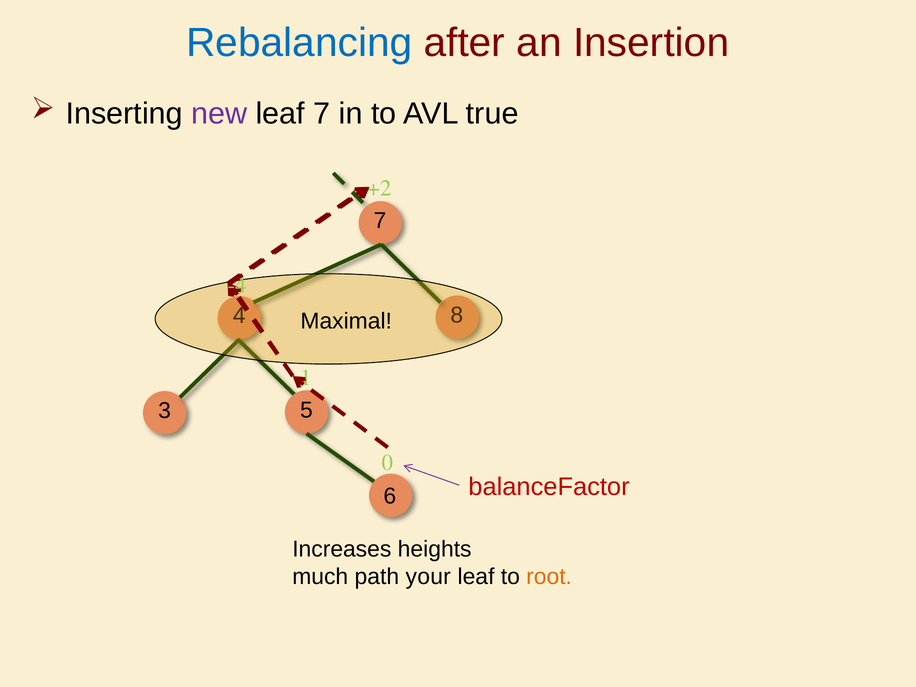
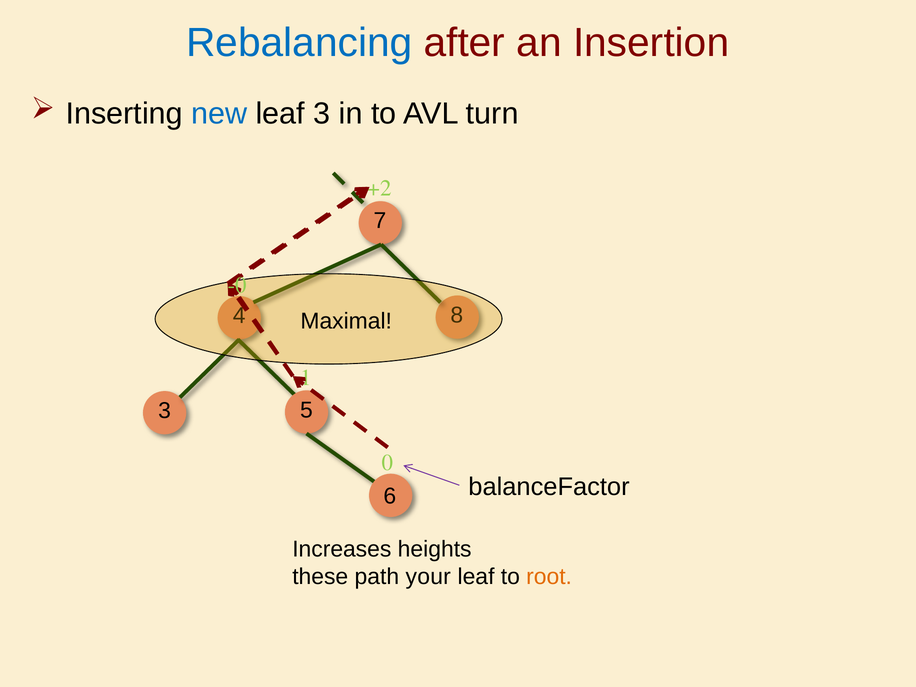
new colour: purple -> blue (219, 114)
leaf 7: 7 -> 3 (322, 114)
true: true -> turn (492, 114)
-4: -4 -> -0 (237, 285)
balanceFactor colour: red -> black (549, 487)
much: much -> these (320, 577)
